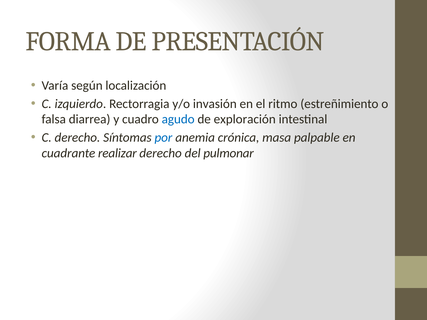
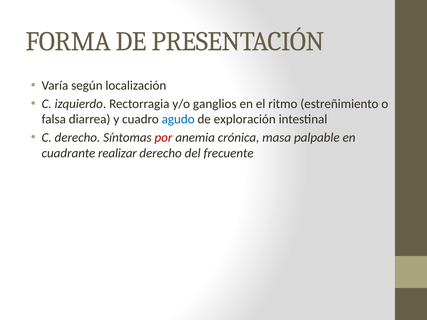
invasión: invasión -> ganglios (215, 104)
por colour: blue -> red (163, 138)
pulmonar: pulmonar -> frecuente (229, 153)
